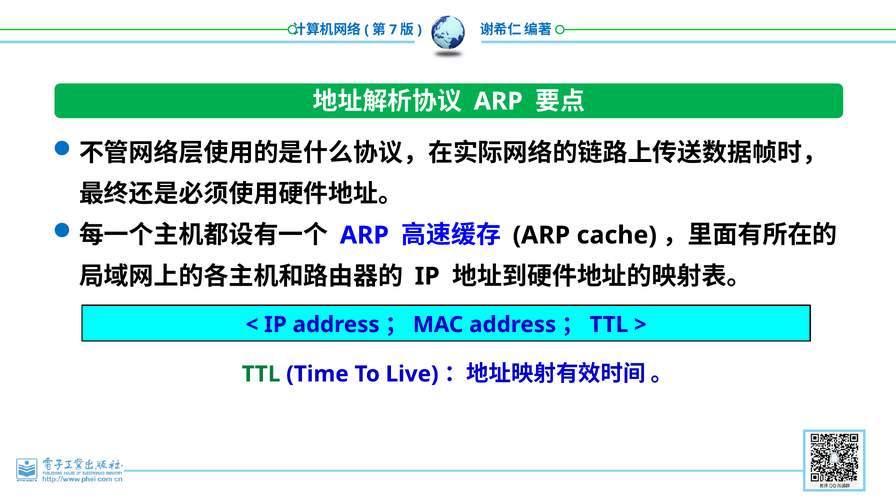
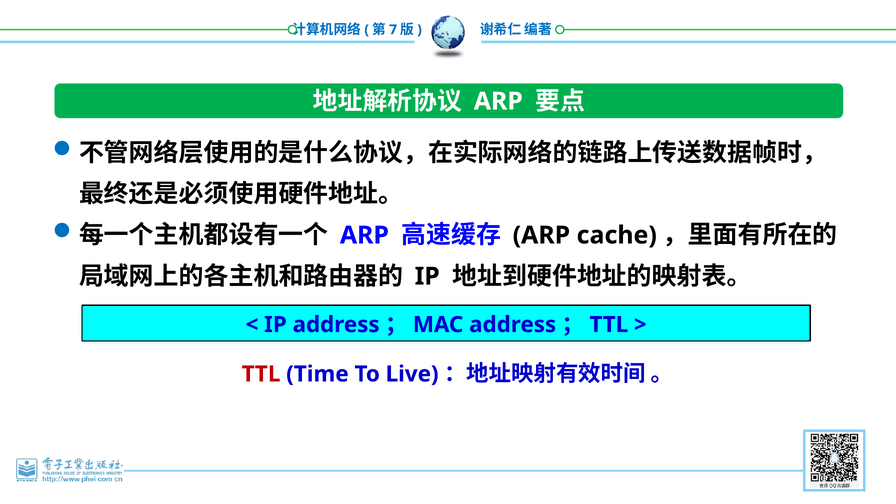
TTL colour: green -> red (261, 374)
